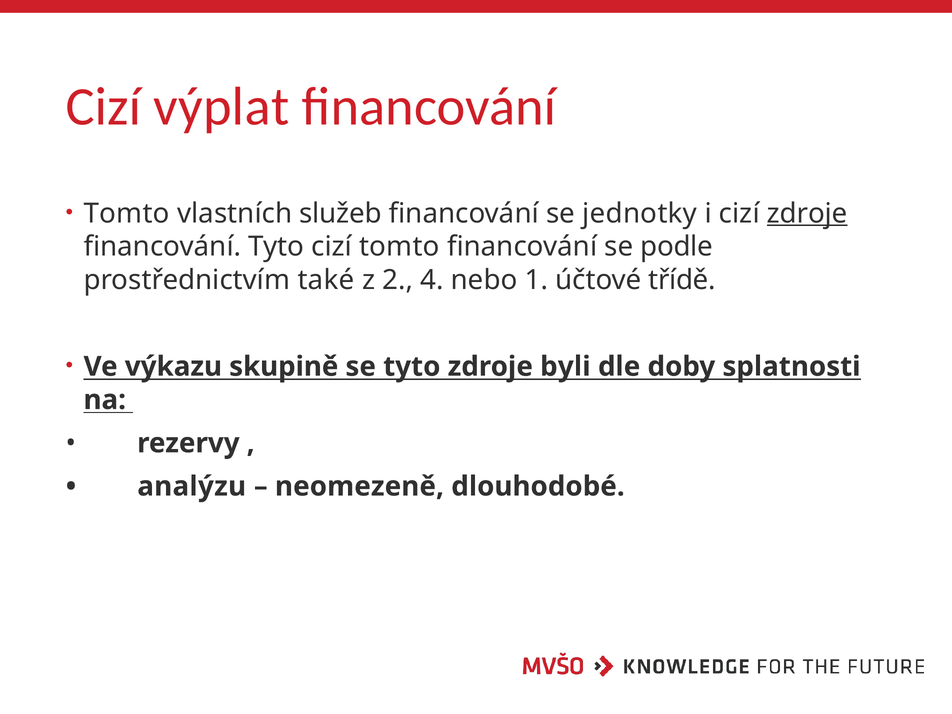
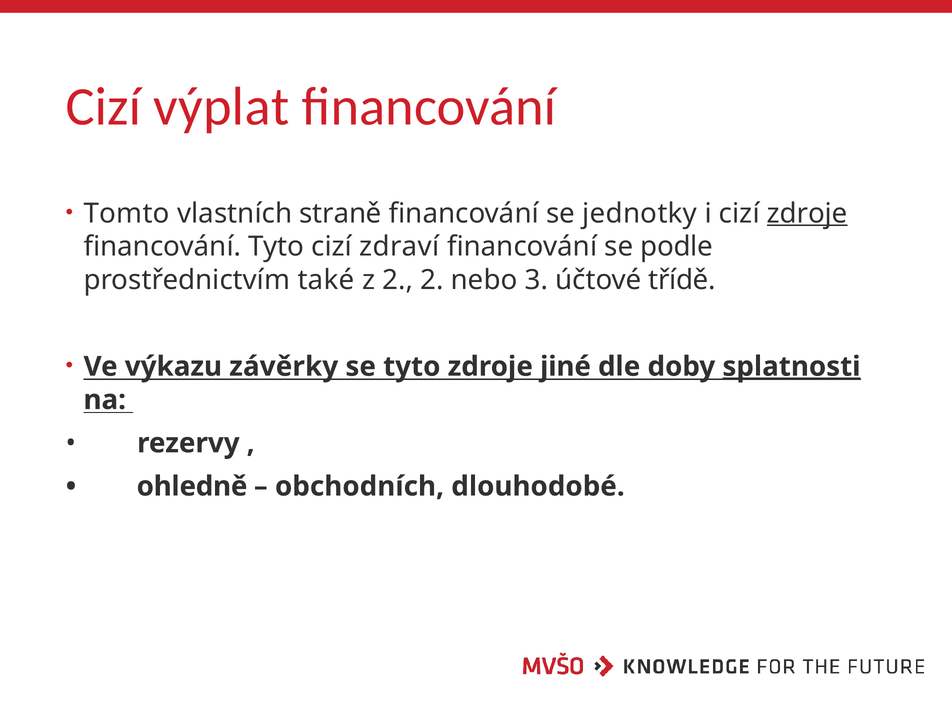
služeb: služeb -> straně (340, 213)
cizí tomto: tomto -> zdraví (399, 247)
2 4: 4 -> 2 (432, 280)
1: 1 -> 3 (536, 280)
skupině: skupině -> závěrky (284, 367)
byli: byli -> jiné (566, 367)
splatnosti underline: none -> present (791, 367)
analýzu: analýzu -> ohledně (192, 486)
neomezeně: neomezeně -> obchodních (359, 486)
